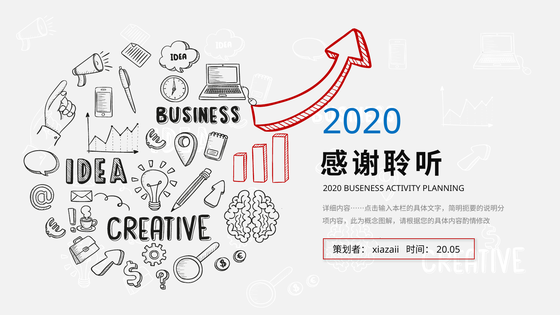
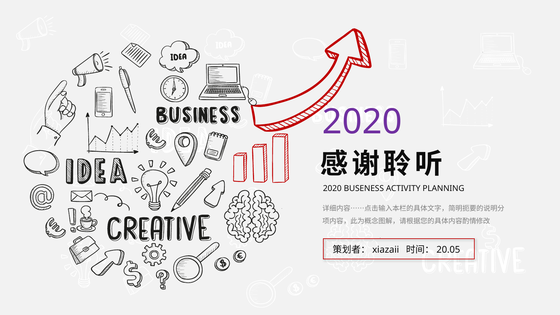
2020 colour: blue -> purple (362, 122)
